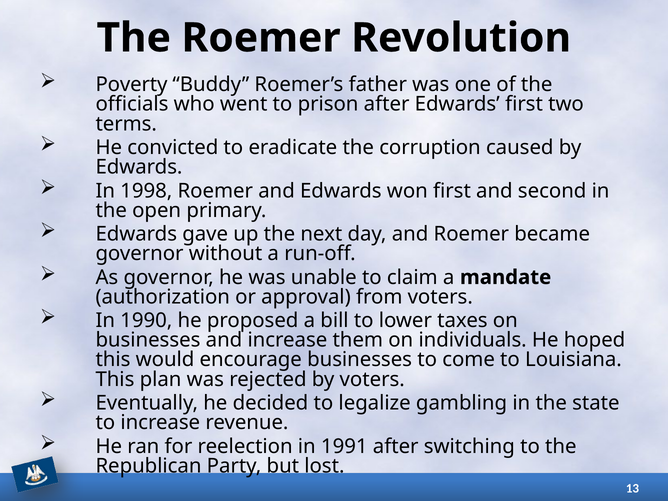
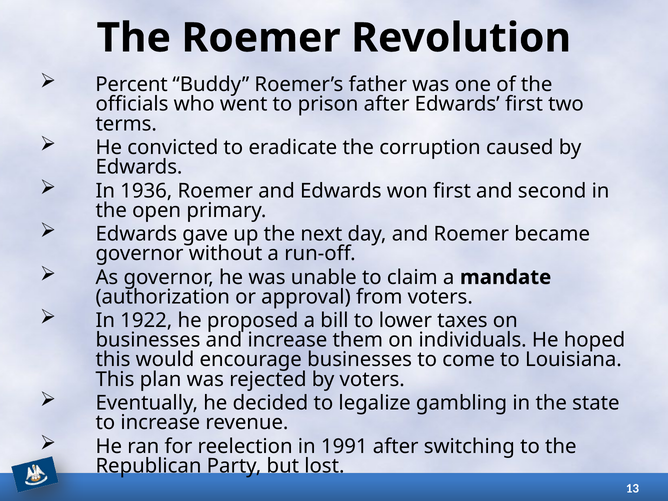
Poverty: Poverty -> Percent (131, 85)
1998: 1998 -> 1936 (146, 191)
1990: 1990 -> 1922 (146, 321)
